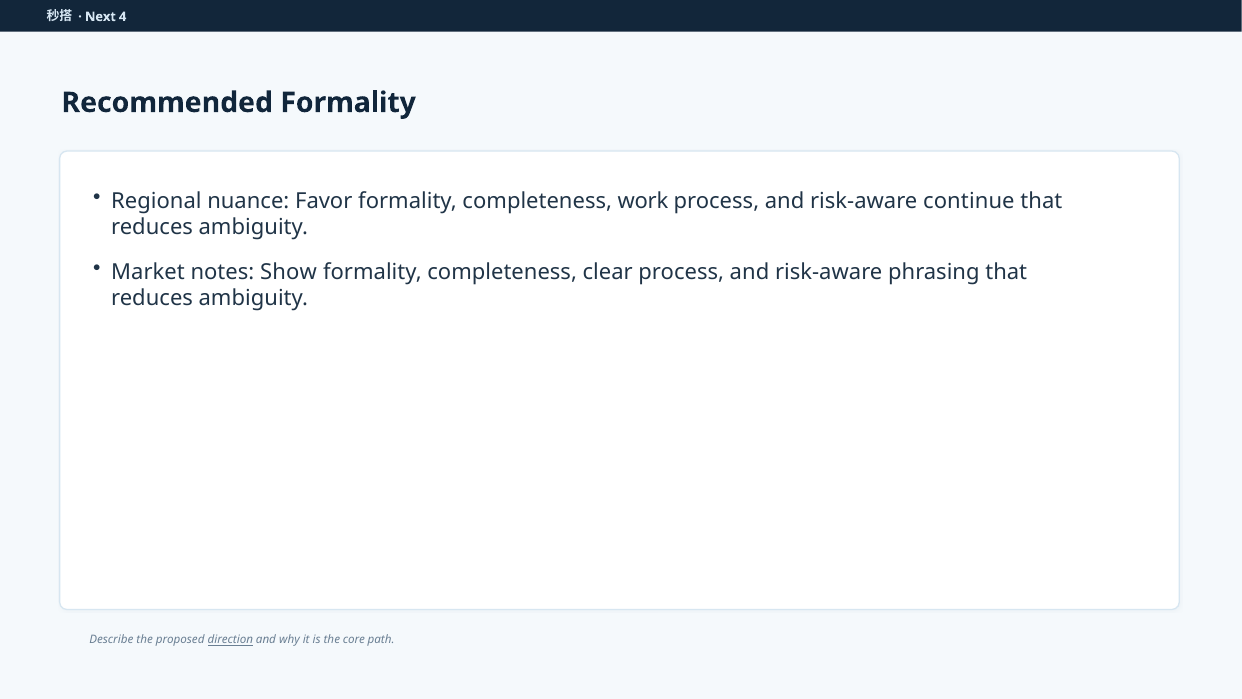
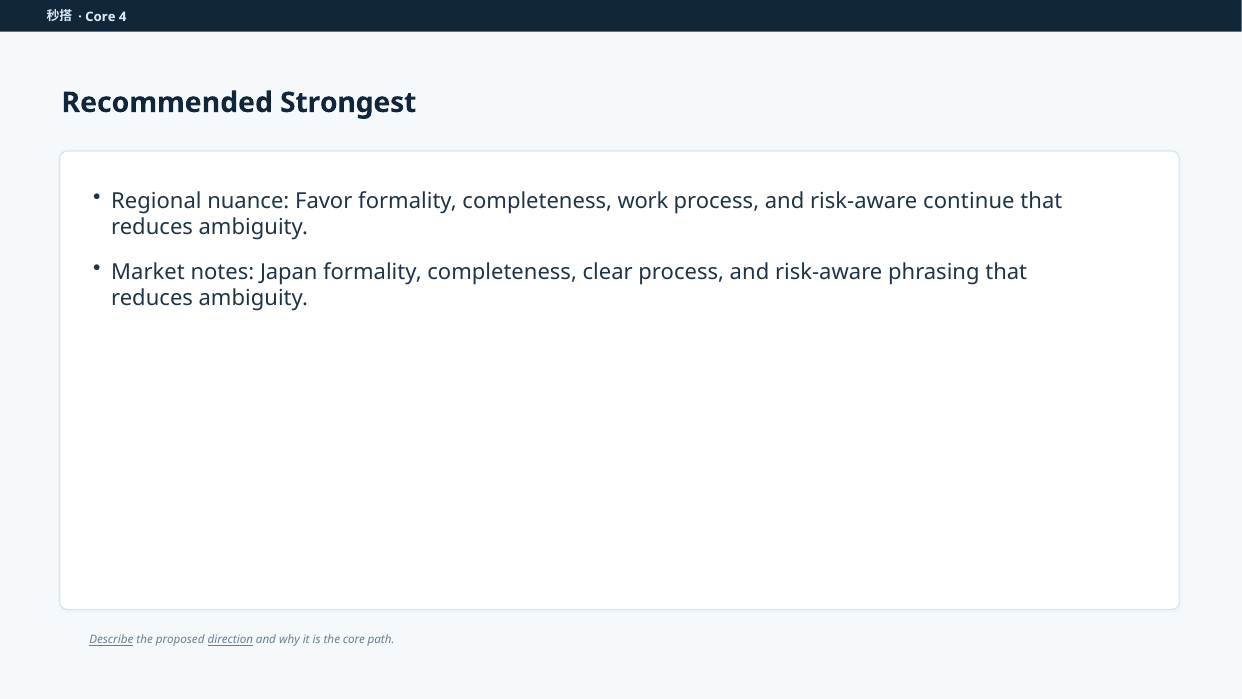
Next: Next -> Core (100, 17)
Recommended Formality: Formality -> Strongest (348, 103)
Show: Show -> Japan (289, 272)
Describe underline: none -> present (111, 640)
